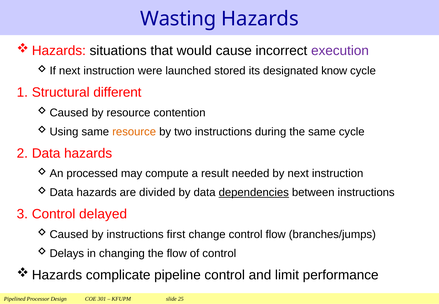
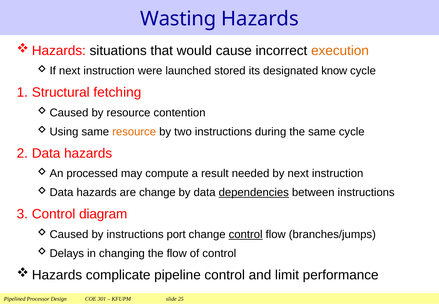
execution colour: purple -> orange (340, 51)
different: different -> fetching (117, 92)
are divided: divided -> change (157, 192)
delayed: delayed -> diagram (103, 214)
first: first -> port (176, 234)
control underline: none -> present (246, 234)
